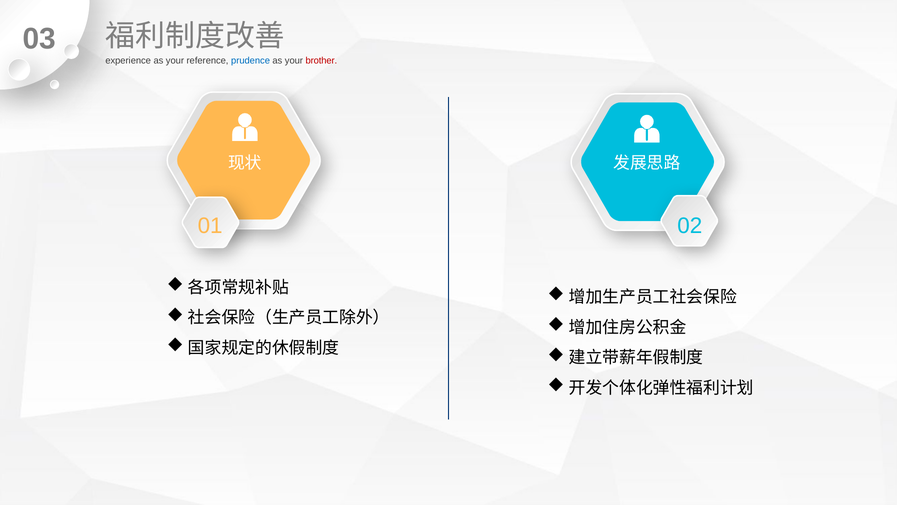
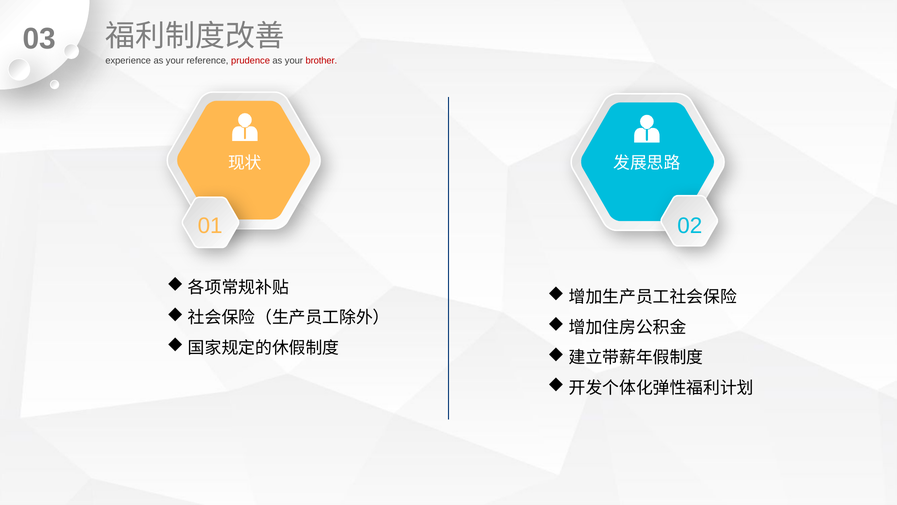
prudence colour: blue -> red (251, 61)
